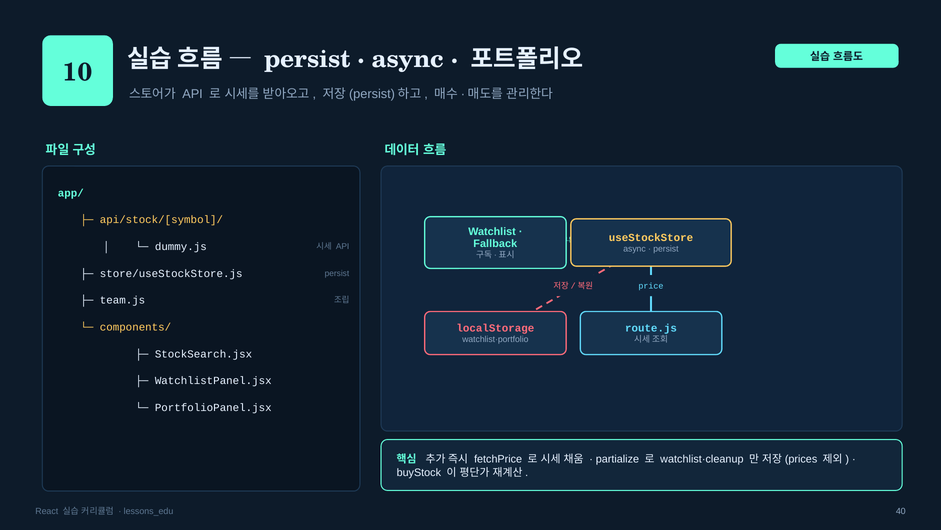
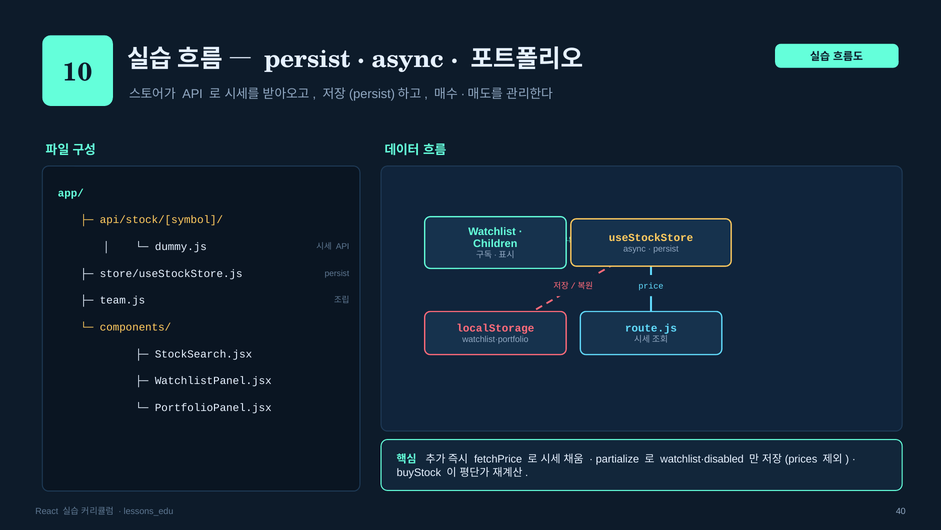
Fallback: Fallback -> Children (495, 244)
watchlist·cleanup: watchlist·cleanup -> watchlist·disabled (702, 459)
